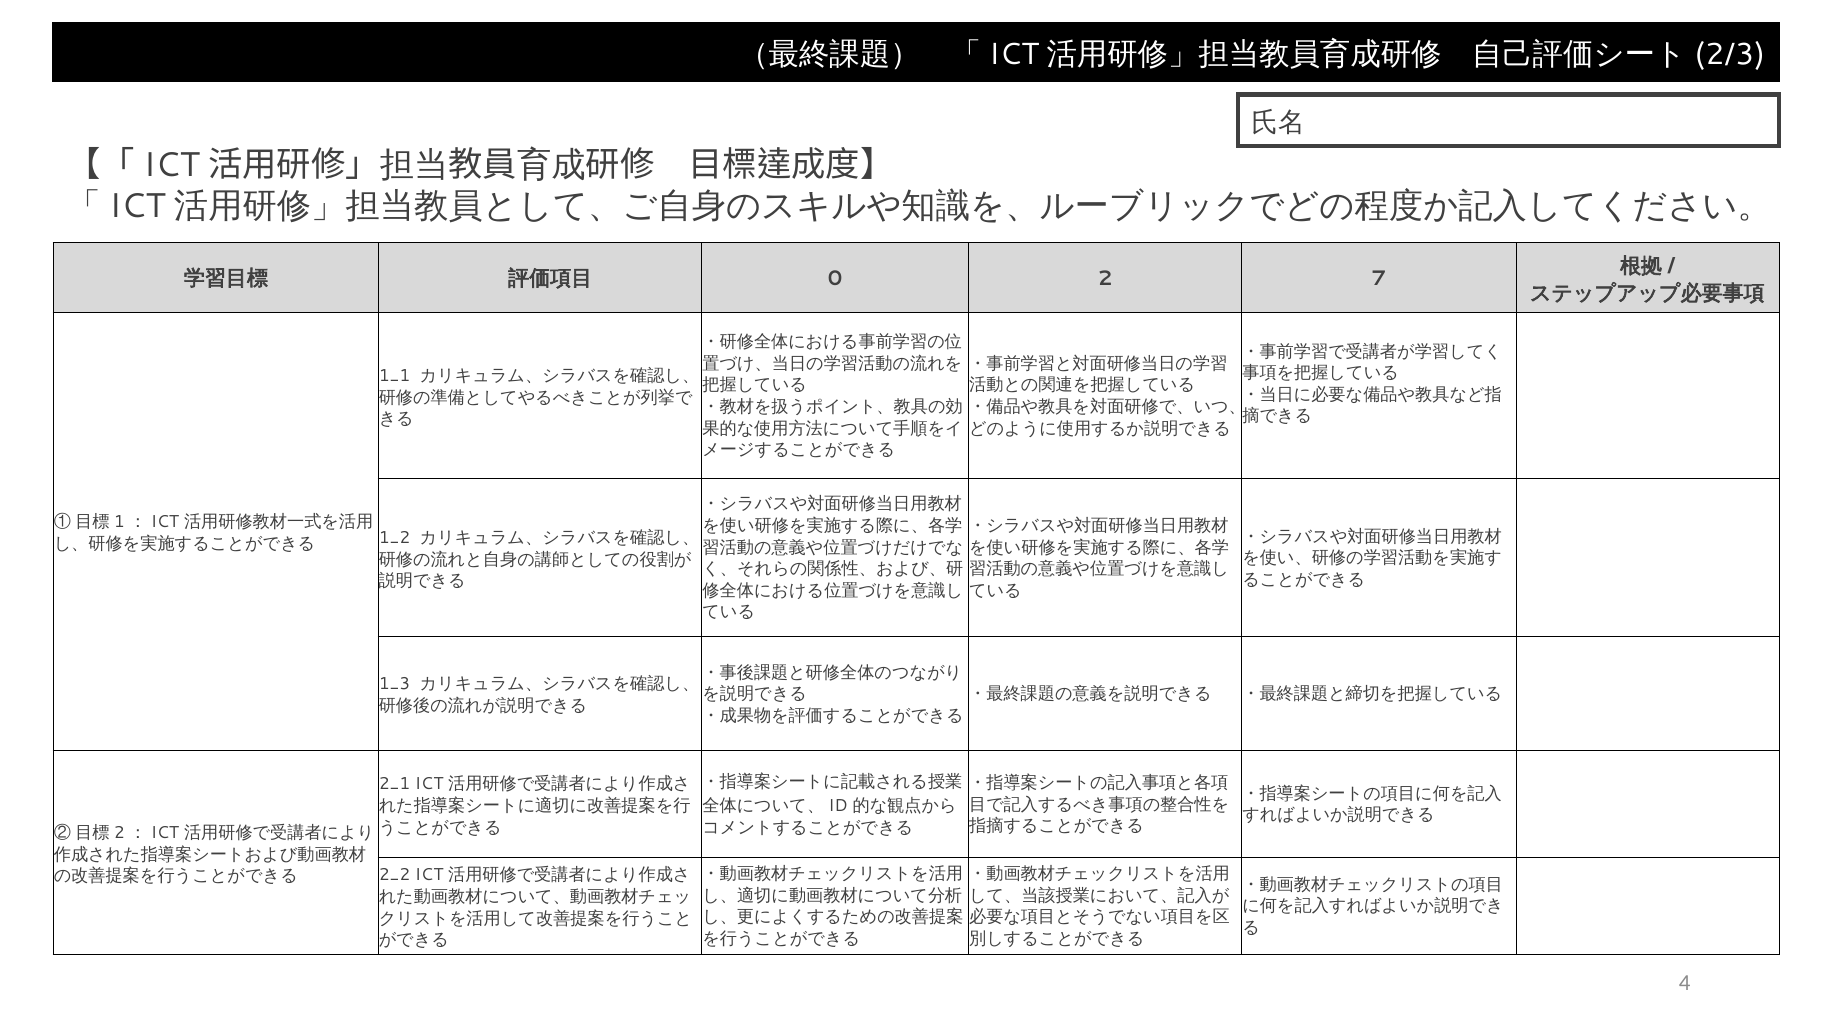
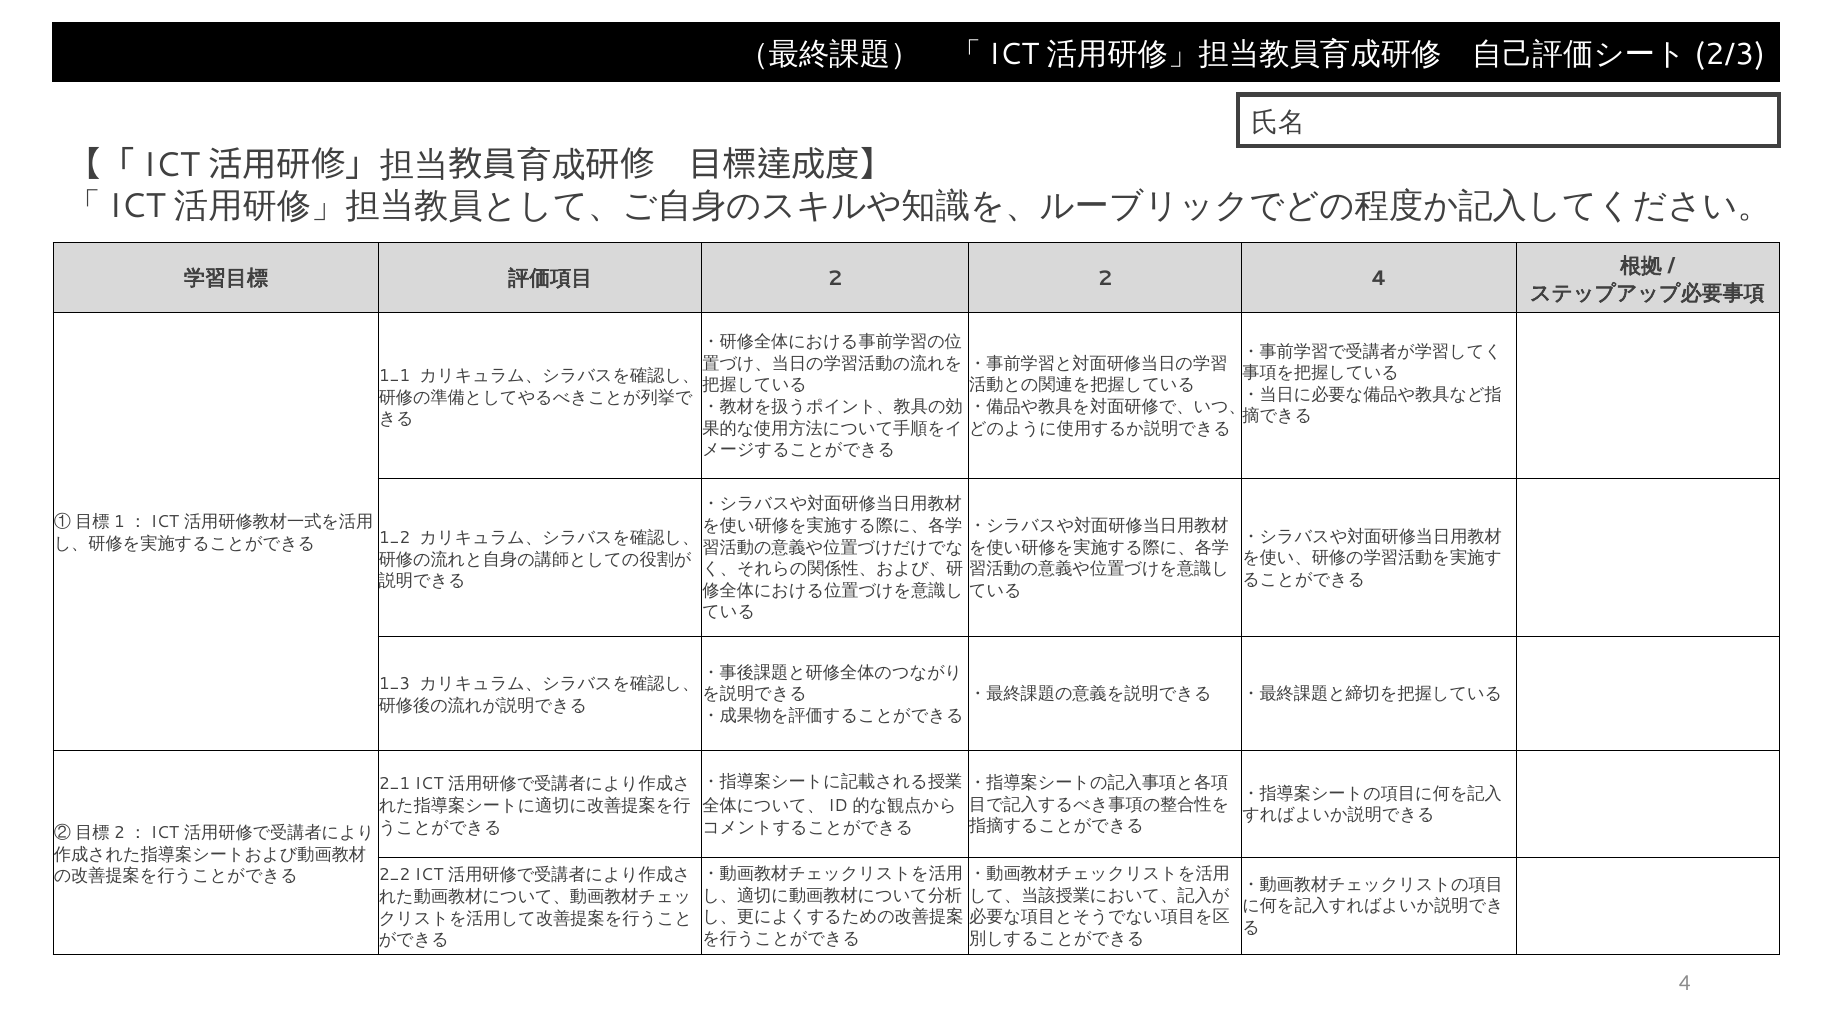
0: 0 -> 2 (835, 279)
2 7: 7 -> 4 (1379, 279)
